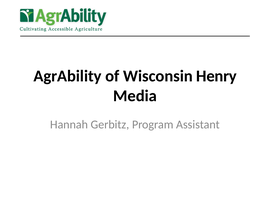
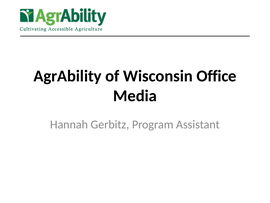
Henry: Henry -> Office (216, 76)
